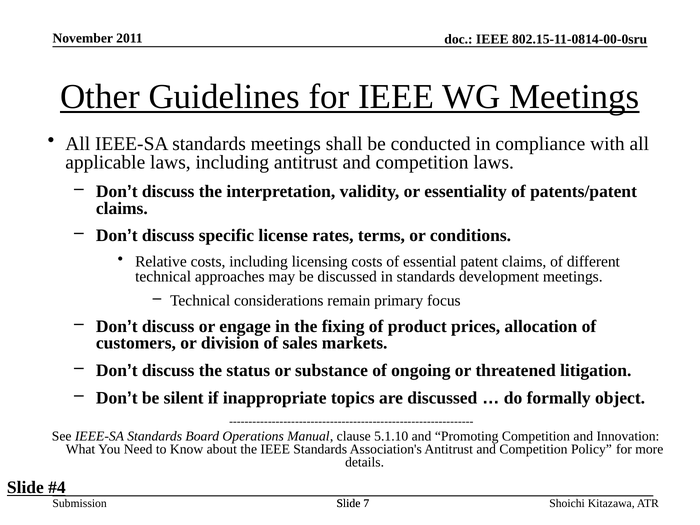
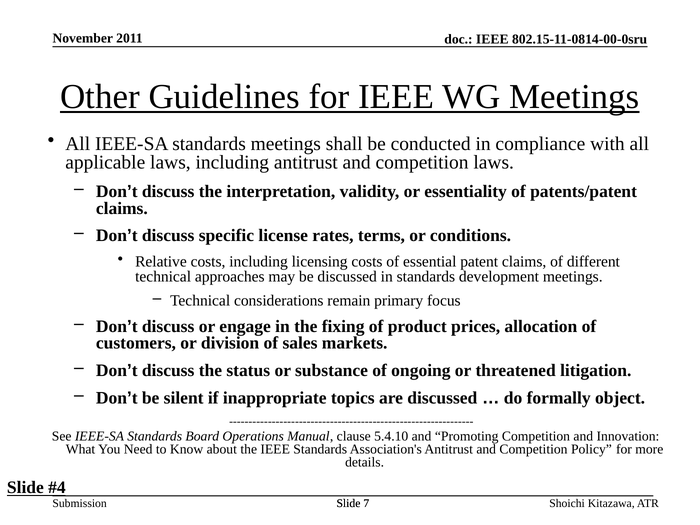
5.1.10: 5.1.10 -> 5.4.10 (391, 436)
